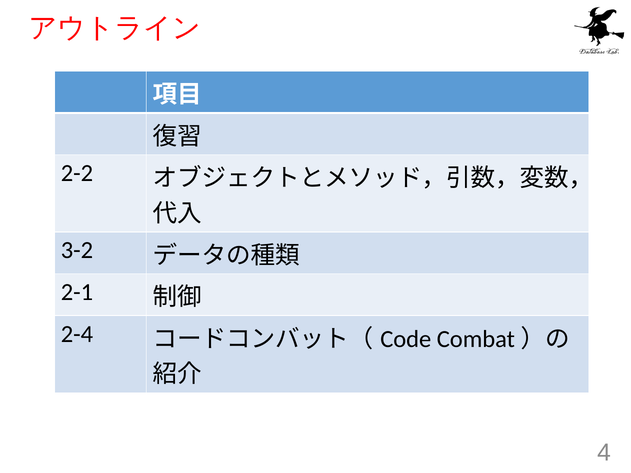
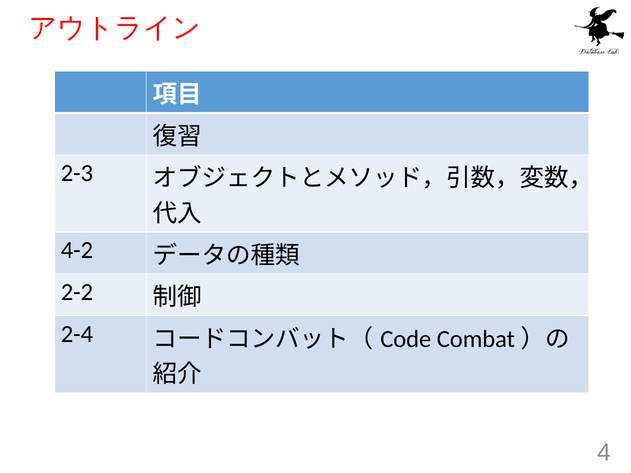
2-2: 2-2 -> 2-3 (77, 173)
3-2: 3-2 -> 4-2 (77, 251)
2-1: 2-1 -> 2-2 (77, 292)
